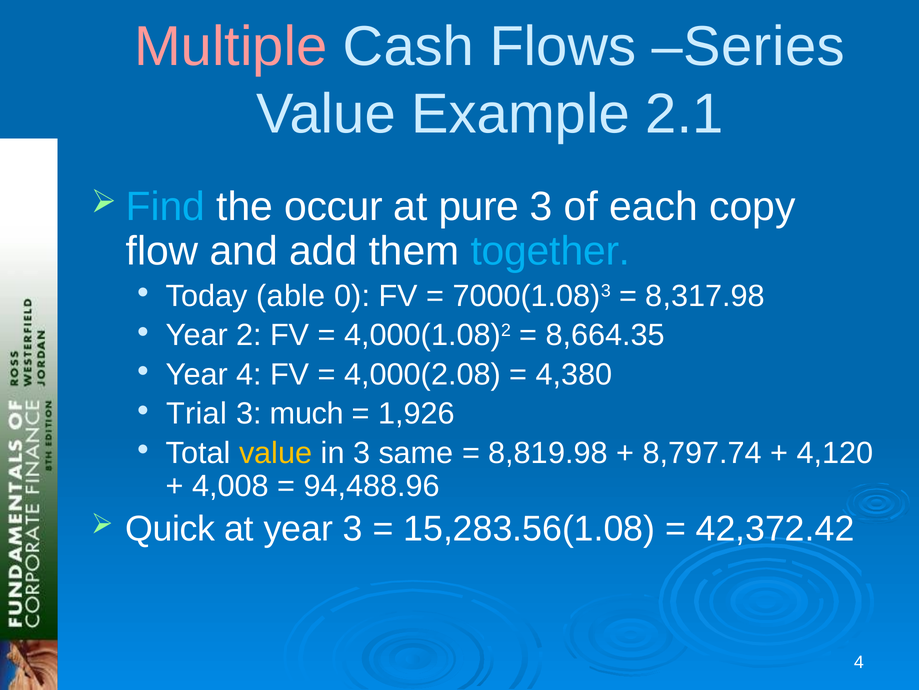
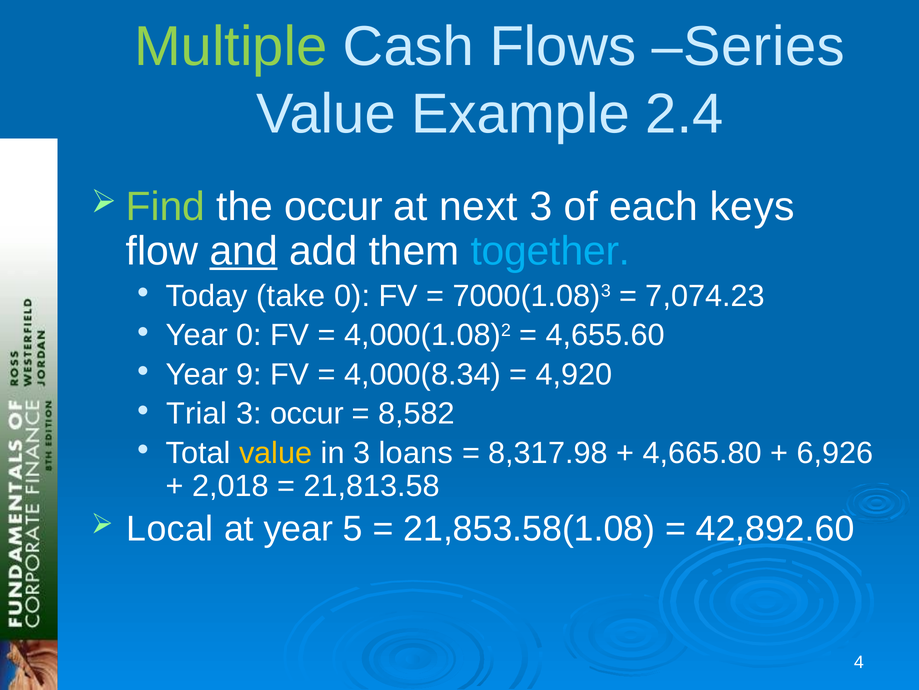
Multiple colour: pink -> light green (231, 47)
2.1: 2.1 -> 2.4 (684, 114)
Find colour: light blue -> light green (165, 207)
pure: pure -> next (478, 207)
copy: copy -> keys (752, 207)
and underline: none -> present (244, 251)
able: able -> take (291, 296)
8,317.98: 8,317.98 -> 7,074.23 (705, 296)
Year 2: 2 -> 0 (249, 335)
8,664.35: 8,664.35 -> 4,655.60 (605, 335)
Year 4: 4 -> 9 (249, 374)
4,000(2.08: 4,000(2.08 -> 4,000(8.34 (423, 374)
4,380: 4,380 -> 4,920 (574, 374)
3 much: much -> occur (307, 413)
1,926: 1,926 -> 8,582 (417, 413)
same: same -> loans (416, 452)
8,819.98: 8,819.98 -> 8,317.98 (548, 452)
8,797.74: 8,797.74 -> 4,665.80 (702, 452)
4,120: 4,120 -> 6,926 (835, 452)
4,008: 4,008 -> 2,018 (231, 485)
94,488.96: 94,488.96 -> 21,813.58 (372, 485)
Quick: Quick -> Local (170, 528)
year 3: 3 -> 5 (353, 528)
15,283.56(1.08: 15,283.56(1.08 -> 21,853.58(1.08 (529, 528)
42,372.42: 42,372.42 -> 42,892.60 (775, 528)
